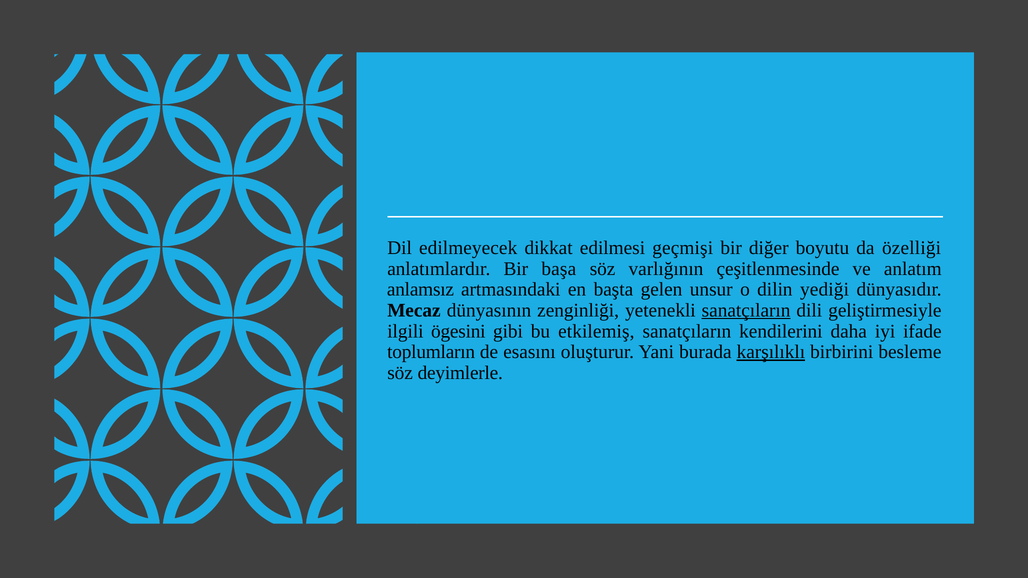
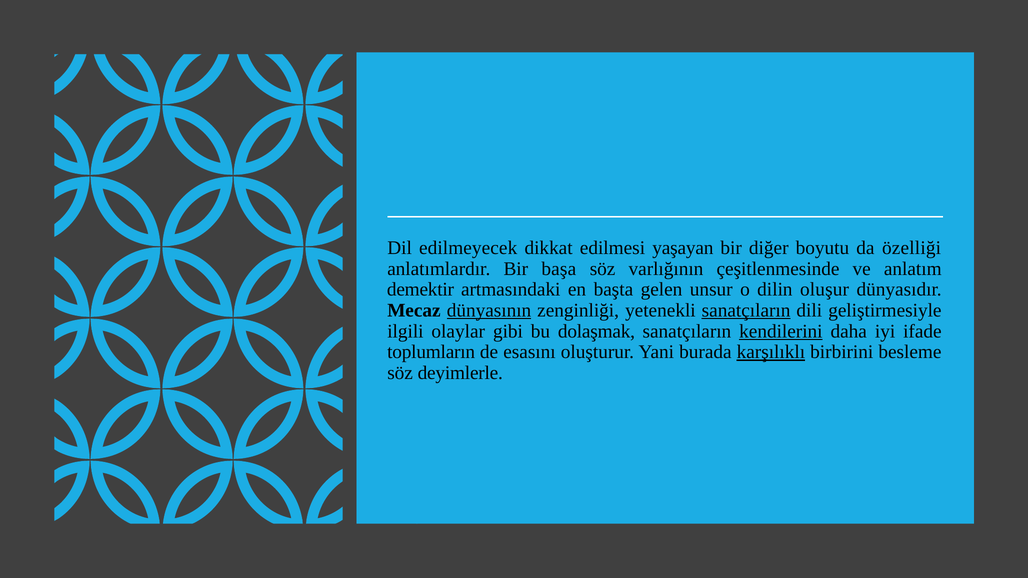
geçmişi: geçmişi -> yaşayan (683, 248)
anlamsız: anlamsız -> demektir (420, 290)
yediği: yediği -> oluşur (825, 290)
dünyasının underline: none -> present (489, 311)
ögesini: ögesini -> olaylar (458, 331)
etkilemiş: etkilemiş -> dolaşmak (596, 331)
kendilerini underline: none -> present (781, 331)
